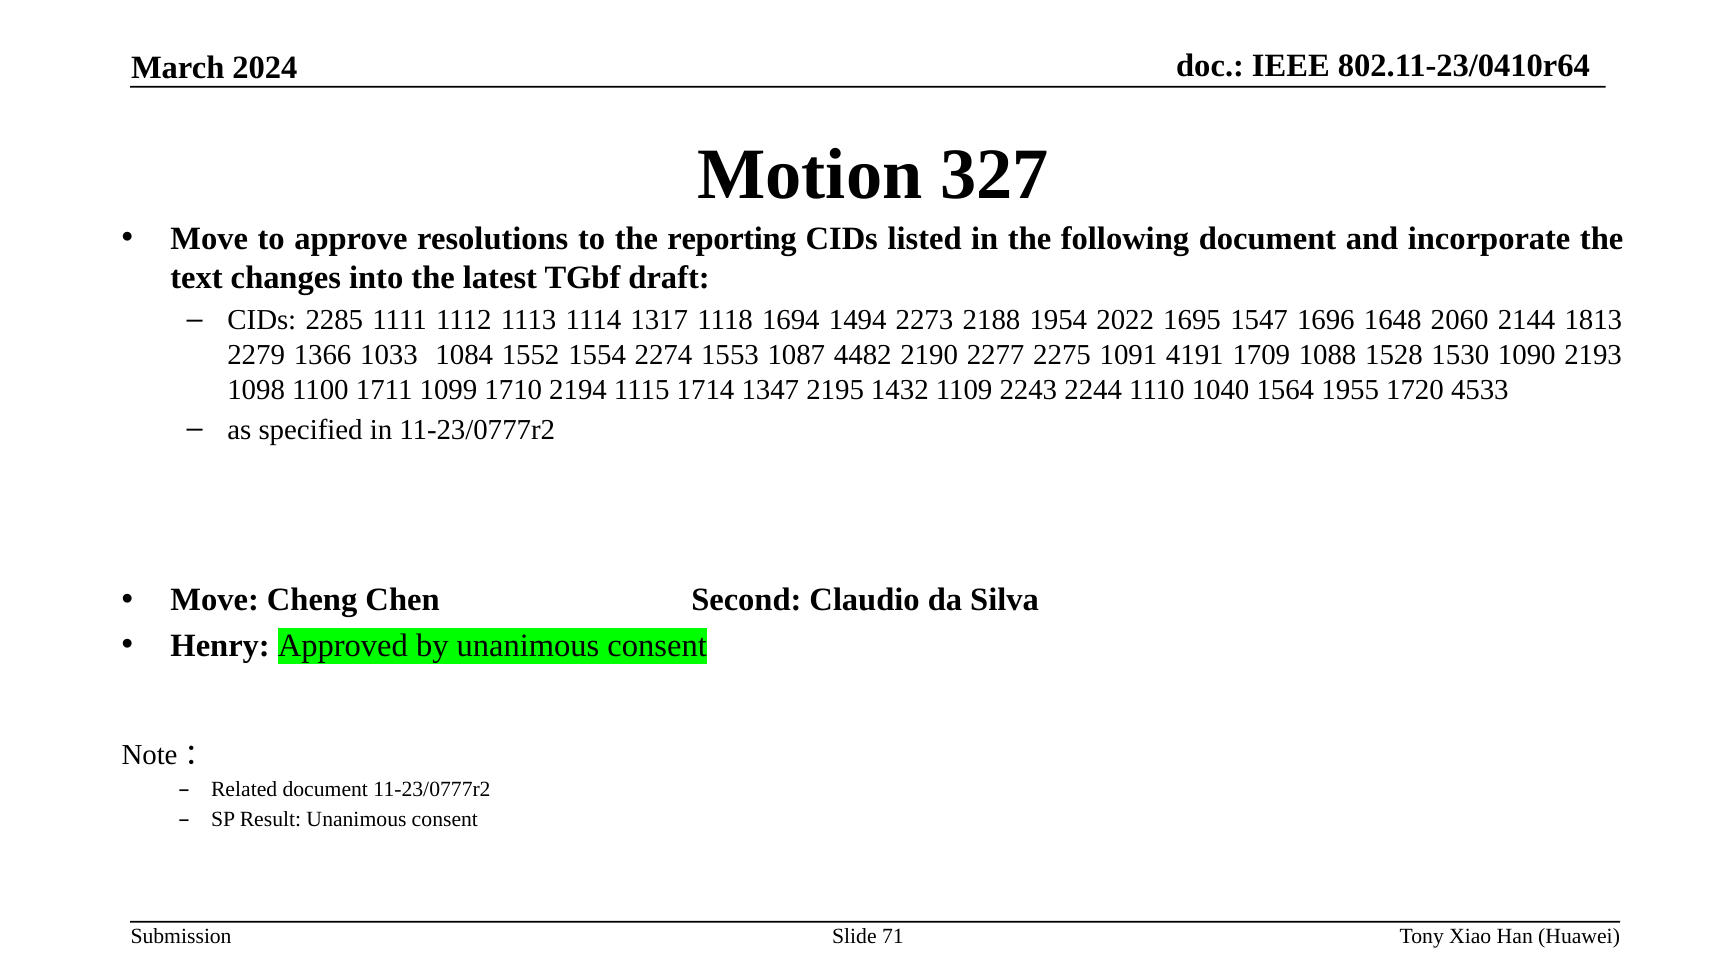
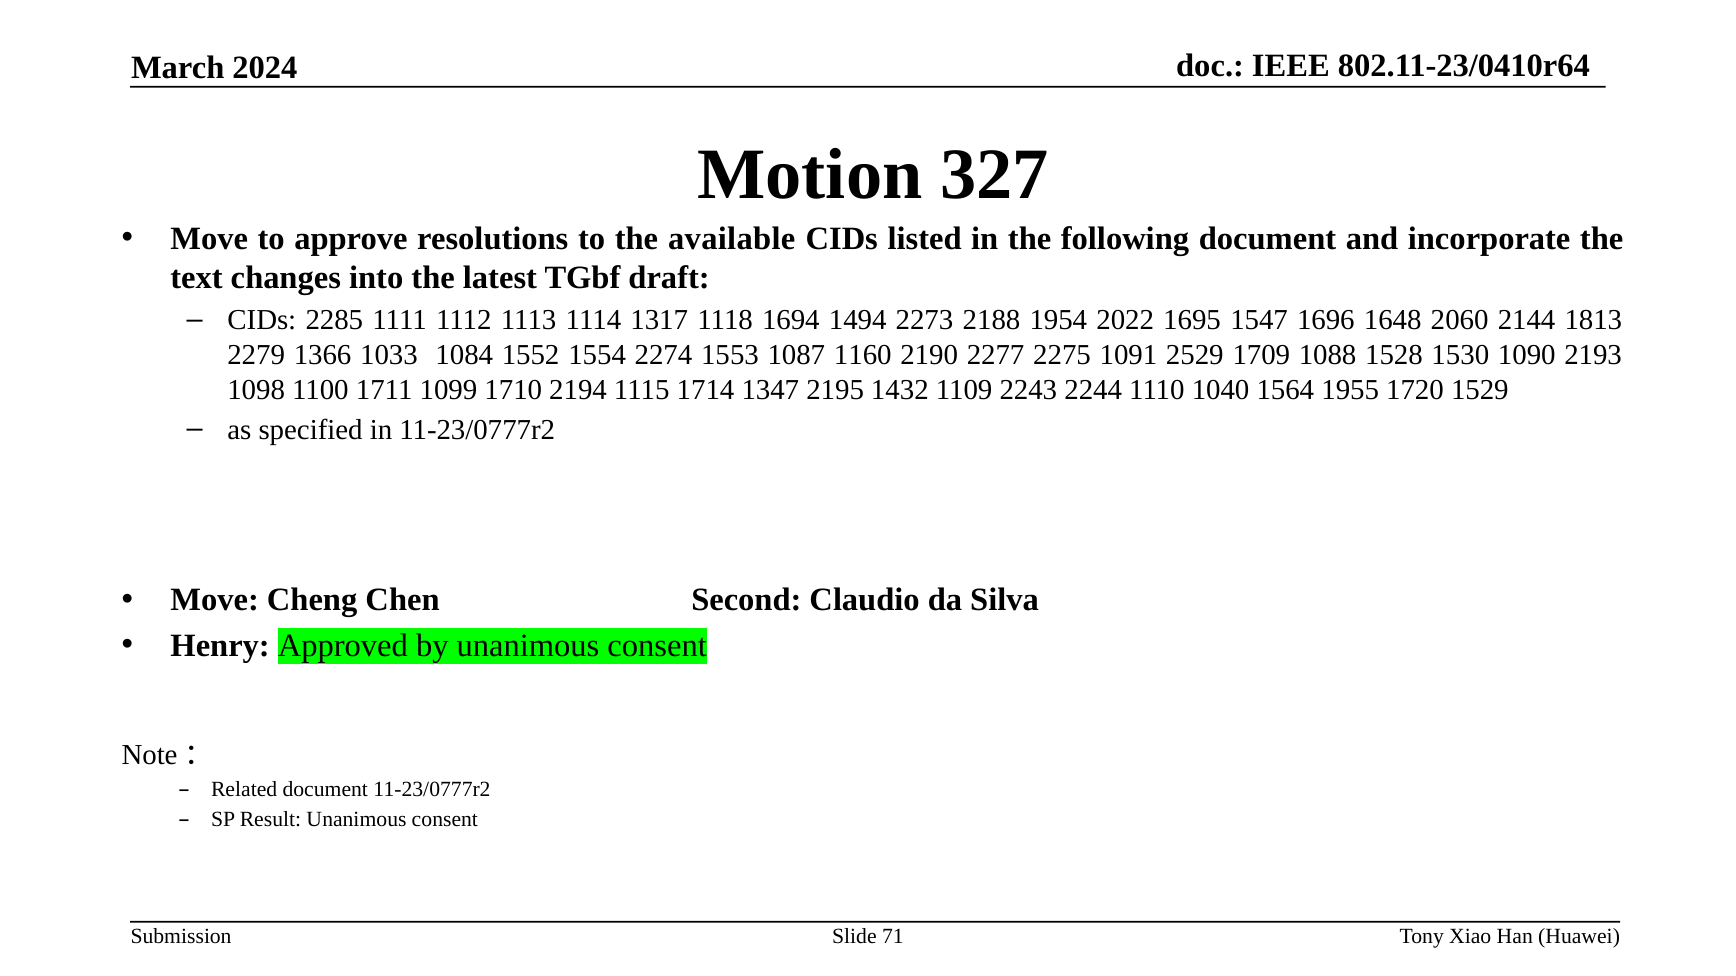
reporting: reporting -> available (732, 239)
4482: 4482 -> 1160 (863, 355)
4191: 4191 -> 2529 (1195, 355)
4533: 4533 -> 1529 (1480, 390)
